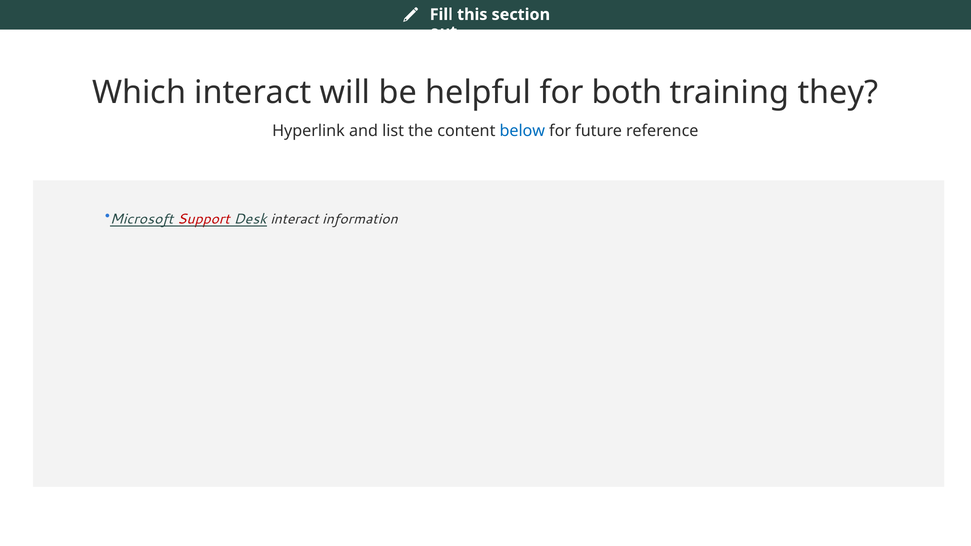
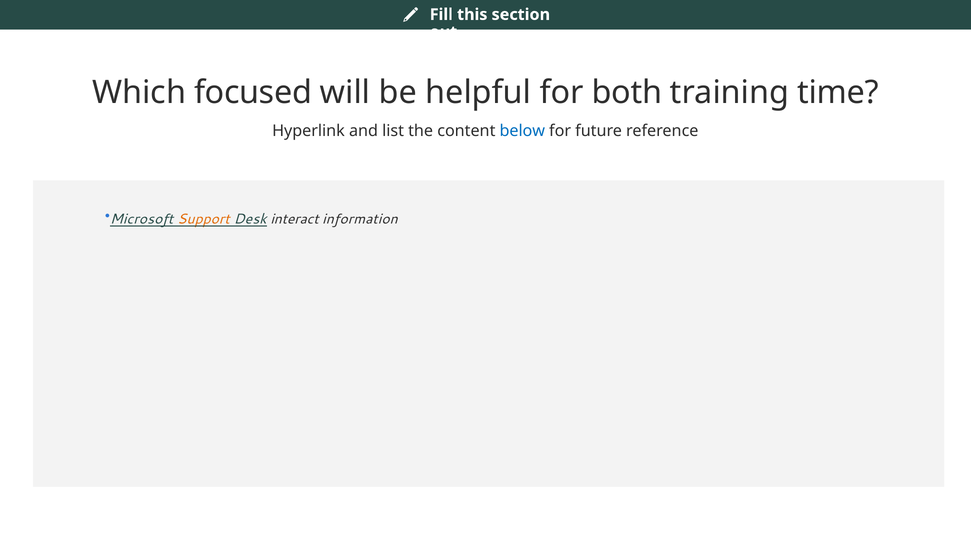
Which interact: interact -> focused (253, 93)
they: they -> time (838, 93)
Support colour: red -> orange (203, 219)
